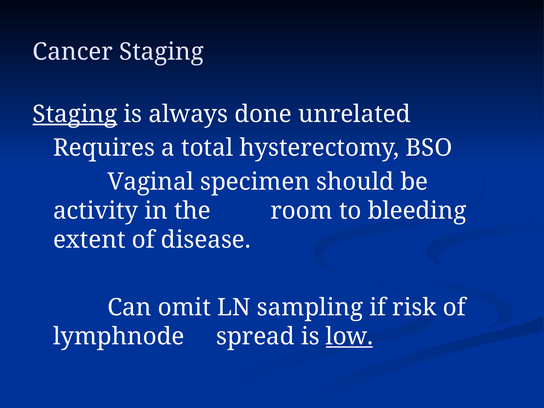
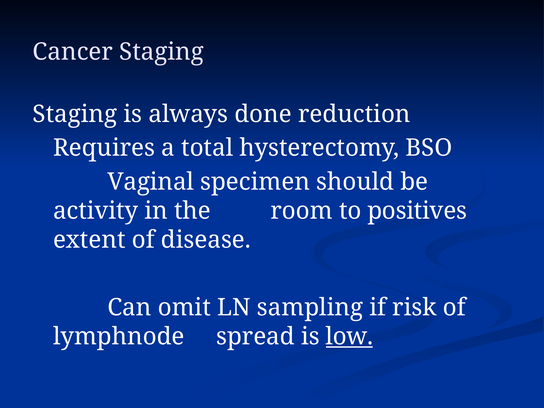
Staging underline: present -> none (75, 114)
unrelated: unrelated -> reduction (354, 114)
bleeding: bleeding -> positives (417, 211)
